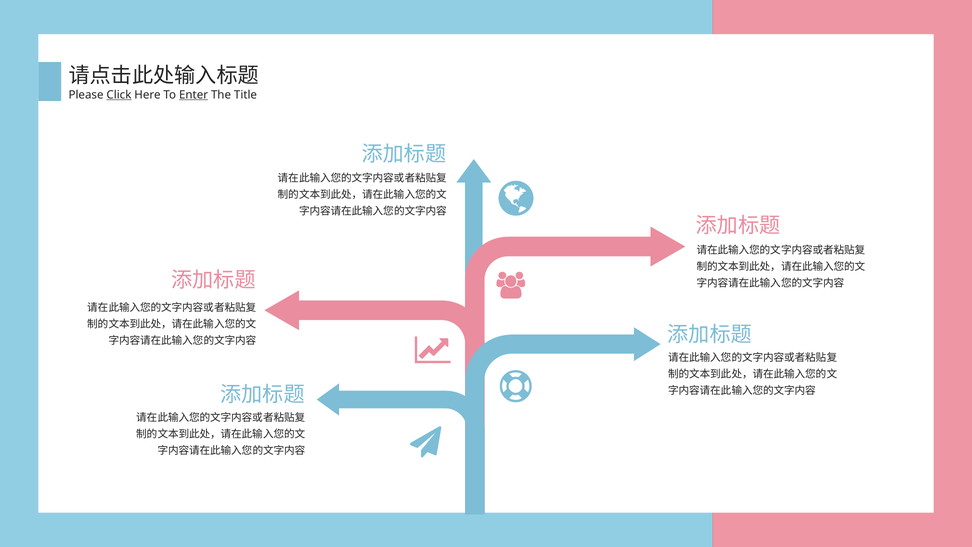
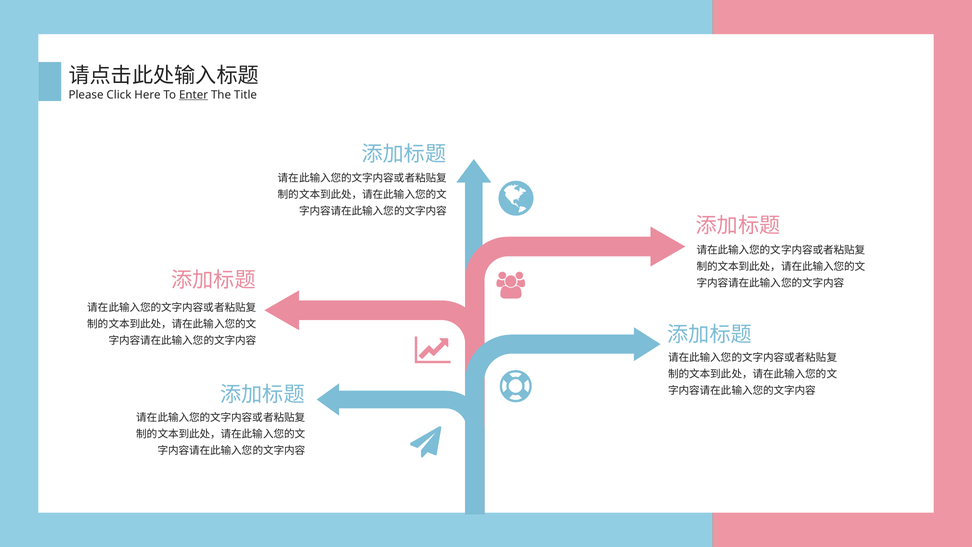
Click underline: present -> none (119, 95)
